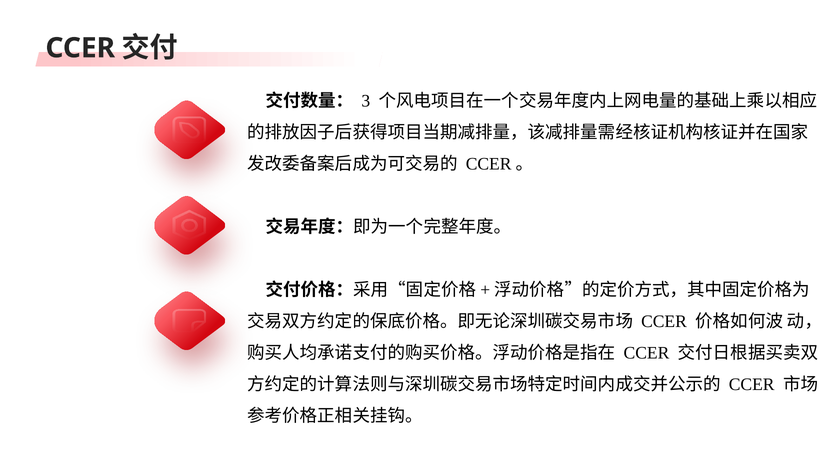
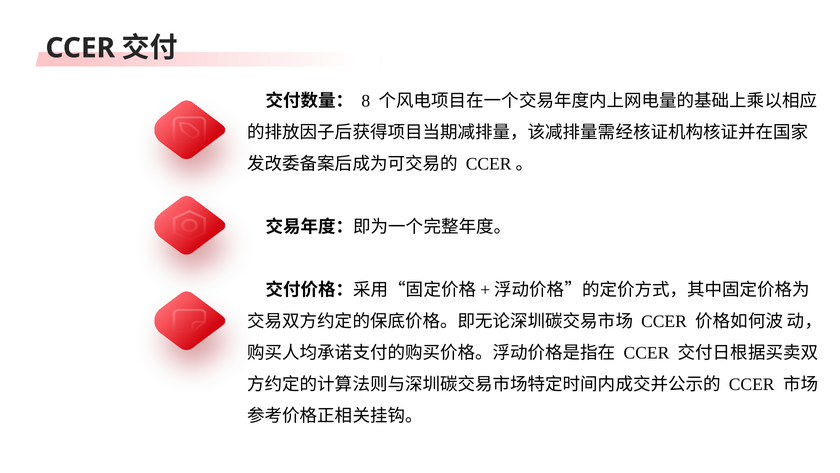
3: 3 -> 8 (366, 101)
